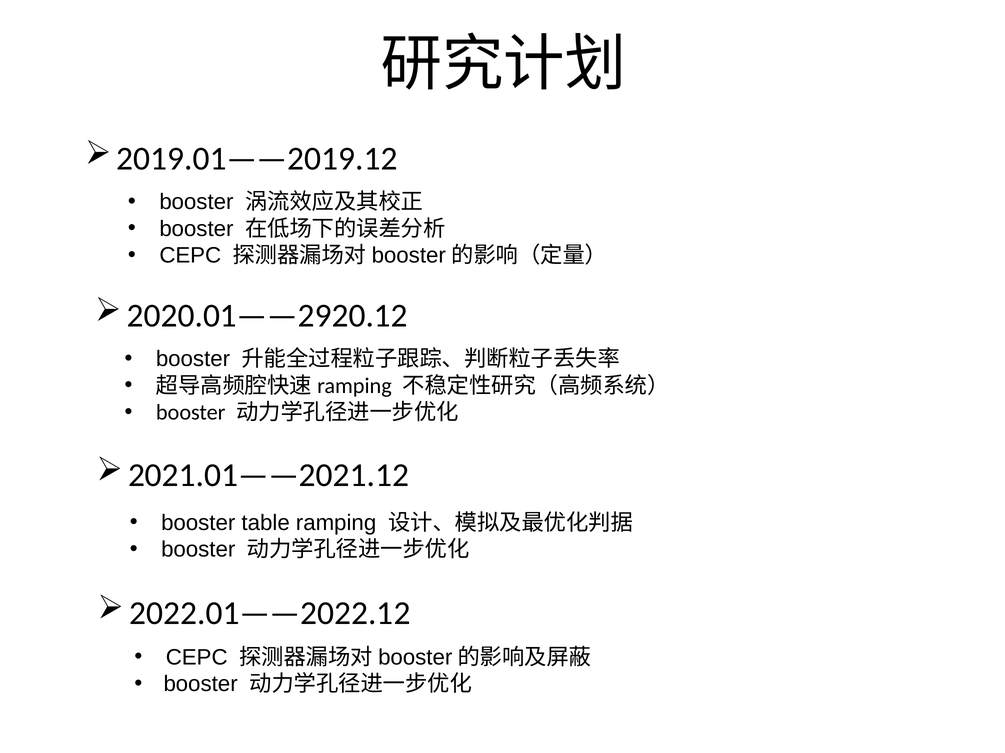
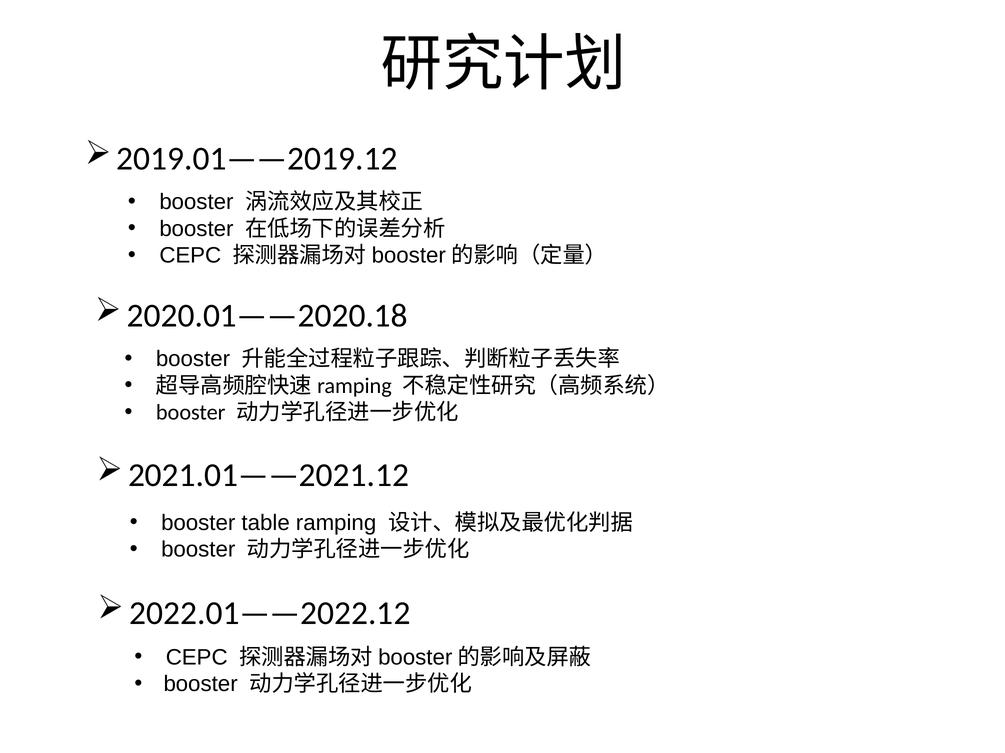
2020.01——2920.12: 2020.01——2920.12 -> 2020.01——2020.18 (267, 316)
